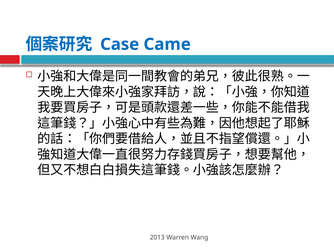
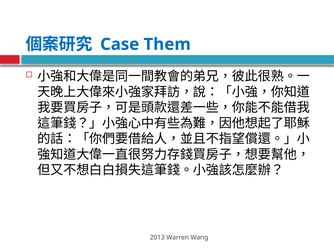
Came: Came -> Them (167, 44)
